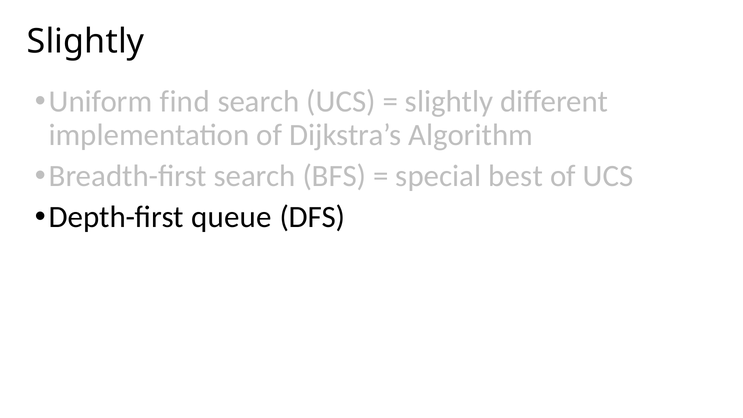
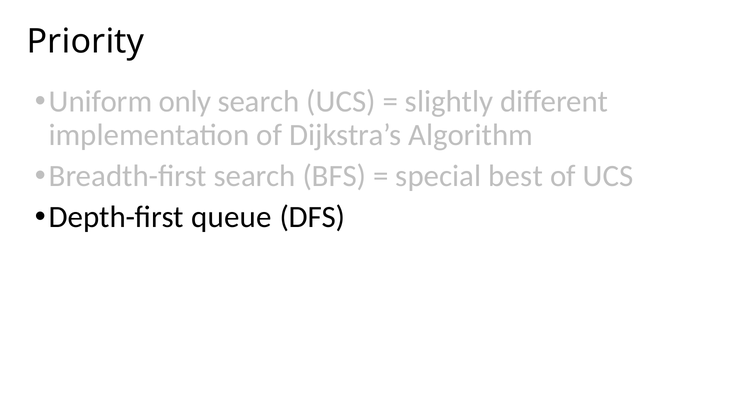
Slightly: Slightly -> Priority (86, 41)
find: find -> only (185, 102)
